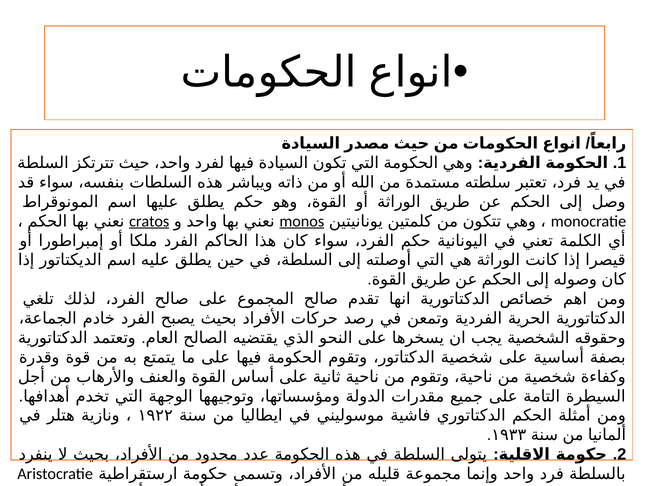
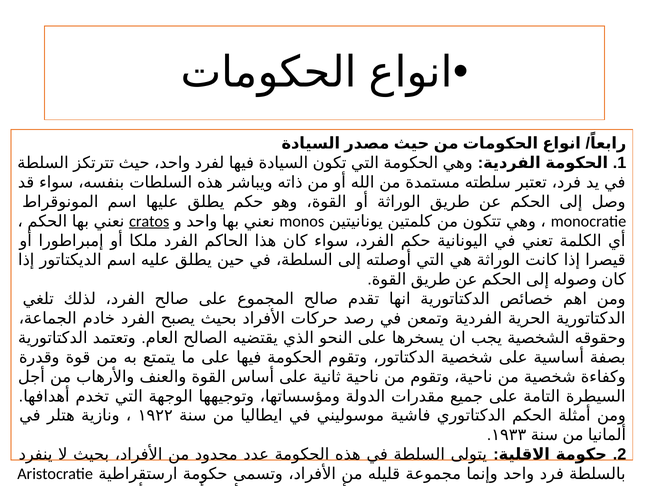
monos underline: present -> none (302, 222)
